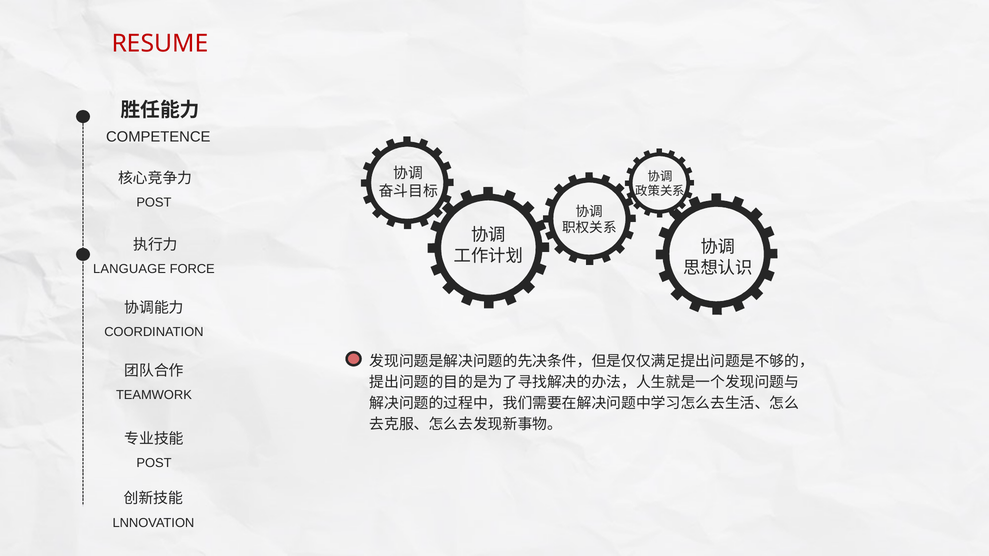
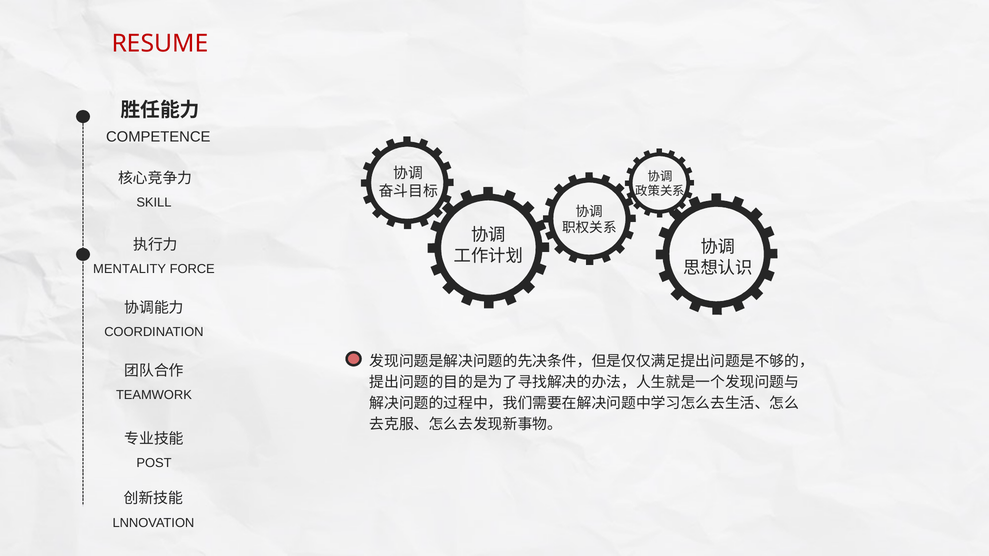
POST: POST -> SKILL (154, 203)
LANGUAGE: LANGUAGE -> MENTALITY (130, 269)
